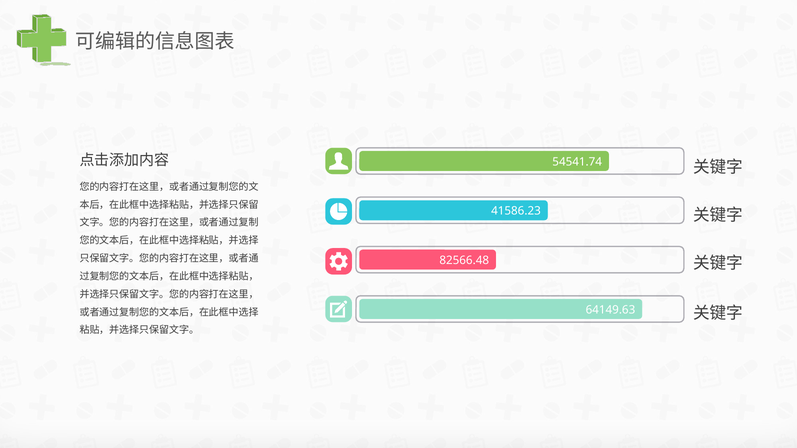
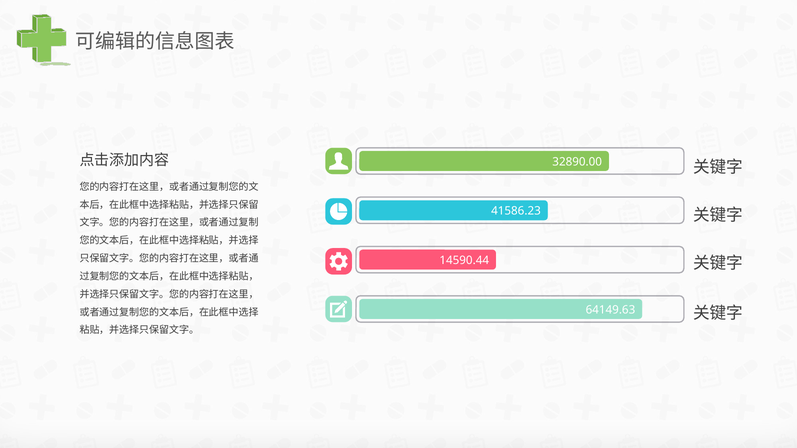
54541.74: 54541.74 -> 32890.00 (577, 162)
82566.48: 82566.48 -> 14590.44 (464, 261)
